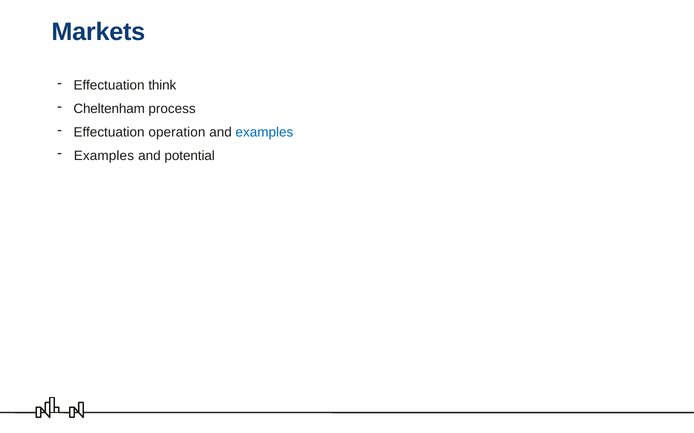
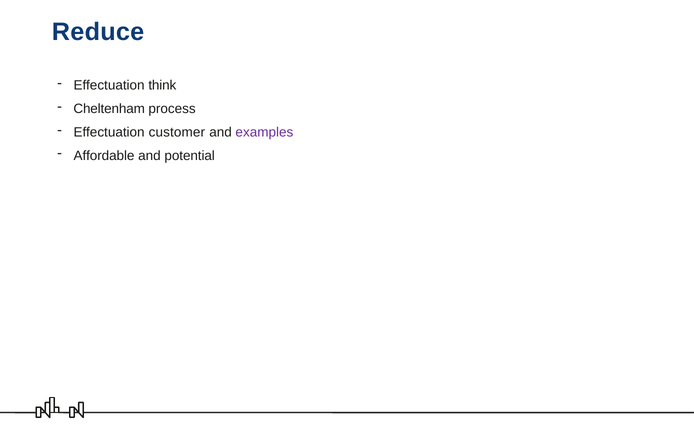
Markets: Markets -> Reduce (98, 32)
operation: operation -> customer (177, 133)
examples colour: blue -> purple (264, 133)
Examples: Examples -> Affordable (104, 156)
